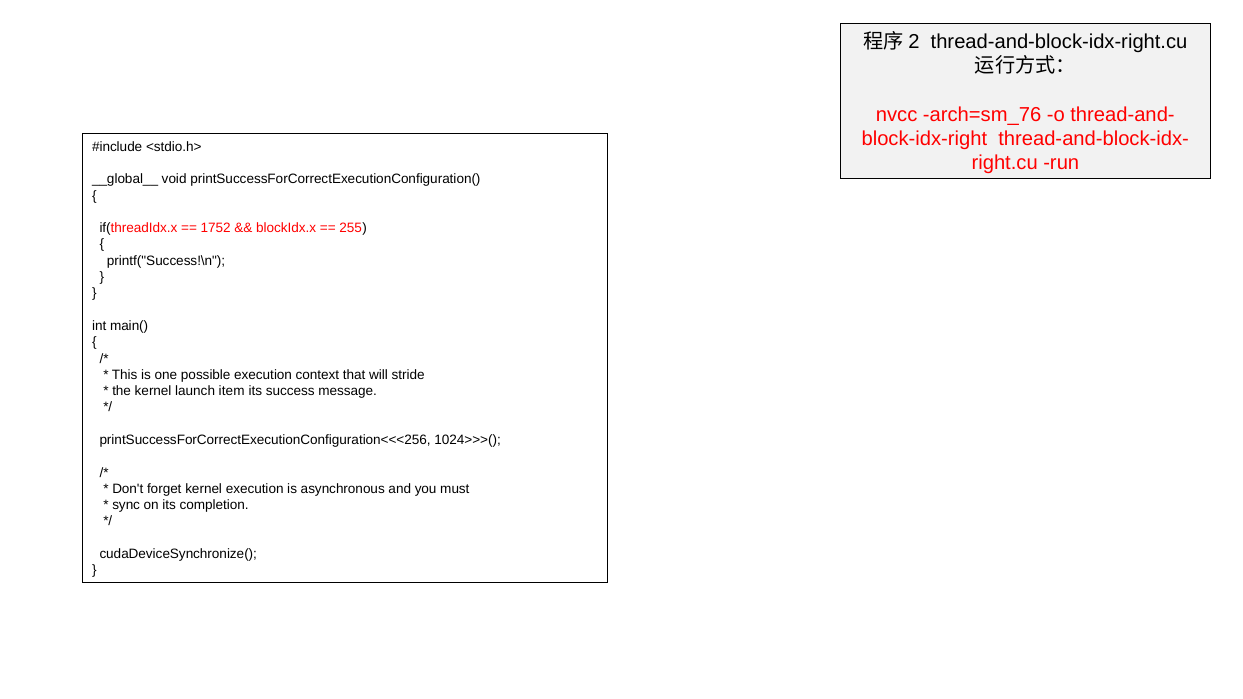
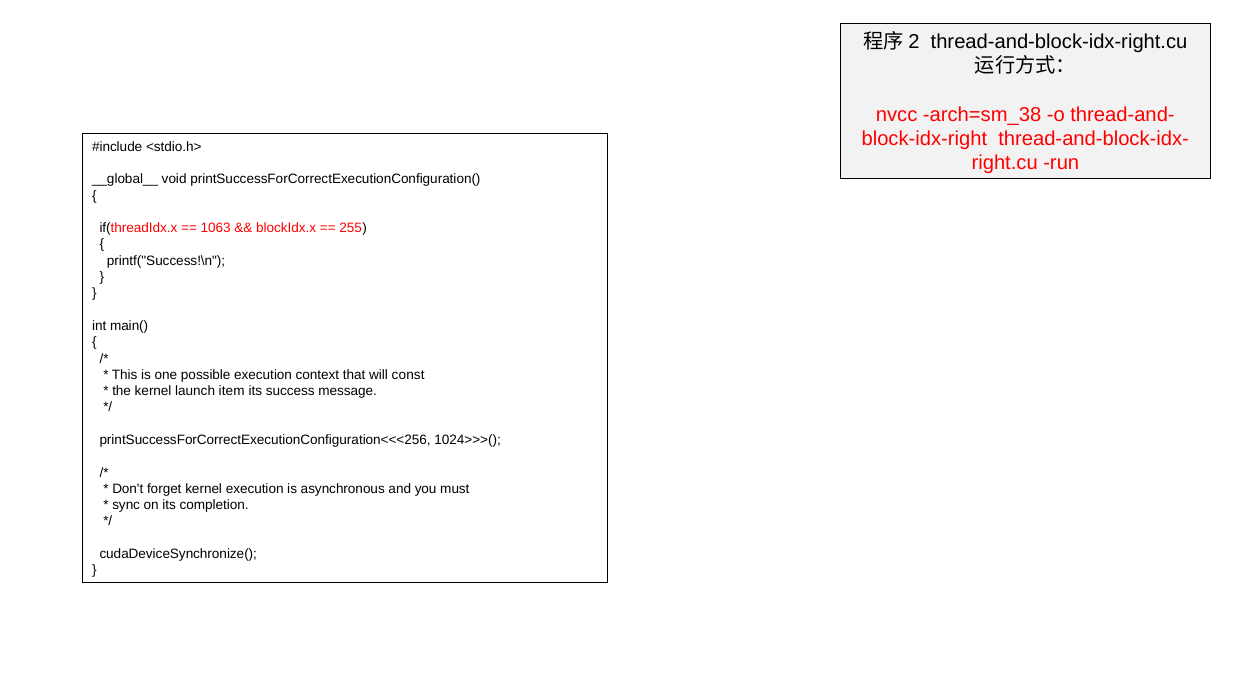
arch=sm_76: arch=sm_76 -> arch=sm_38 (982, 115)
1752: 1752 -> 1063 (216, 228)
stride: stride -> const (408, 375)
